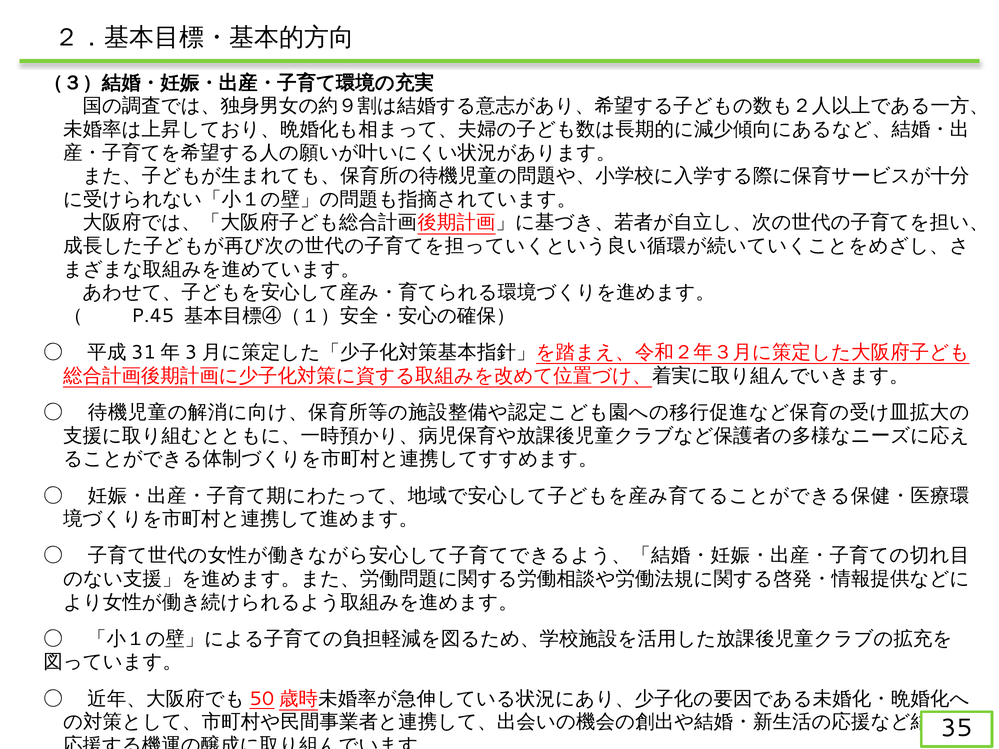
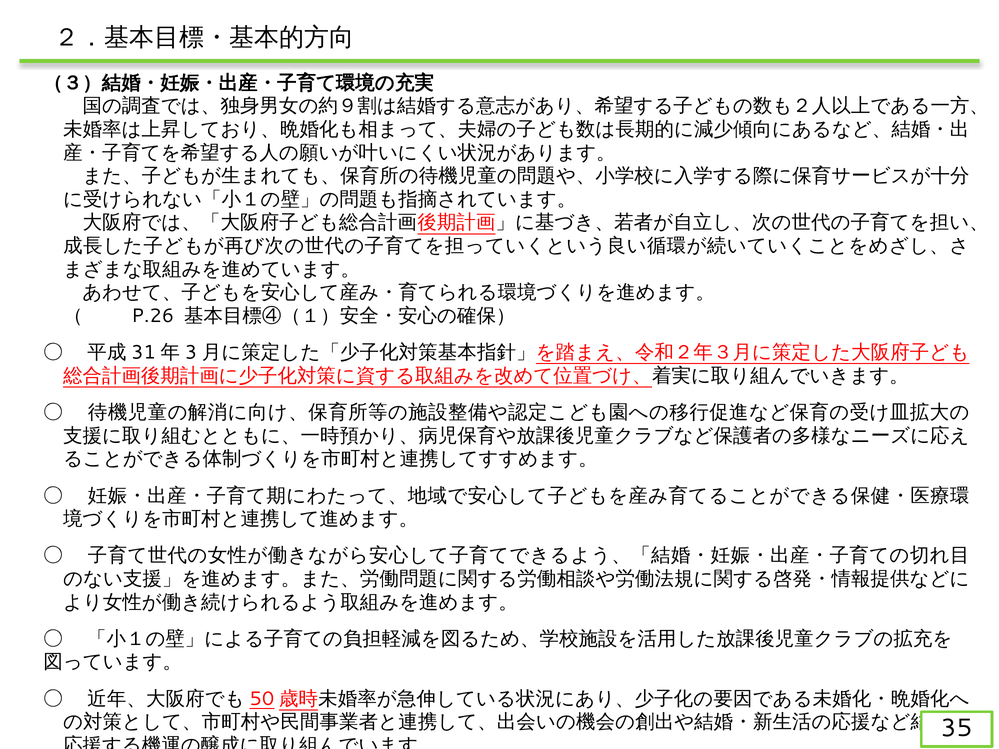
P.45: P.45 -> P.26 (153, 316)
